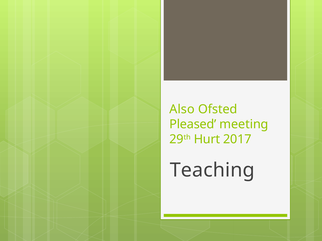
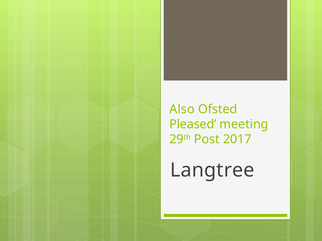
Hurt: Hurt -> Post (207, 139)
Teaching: Teaching -> Langtree (212, 170)
